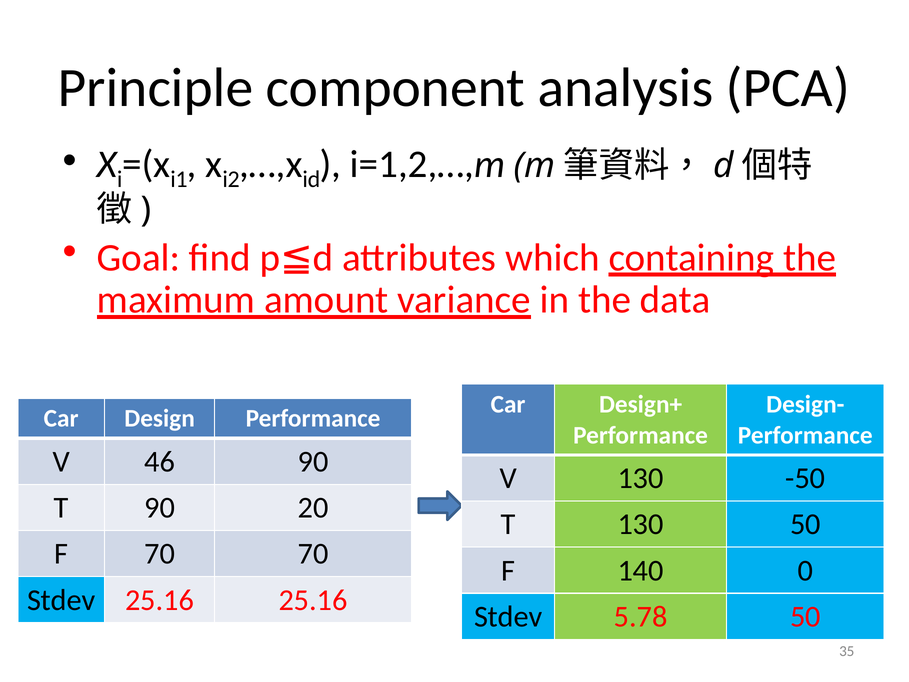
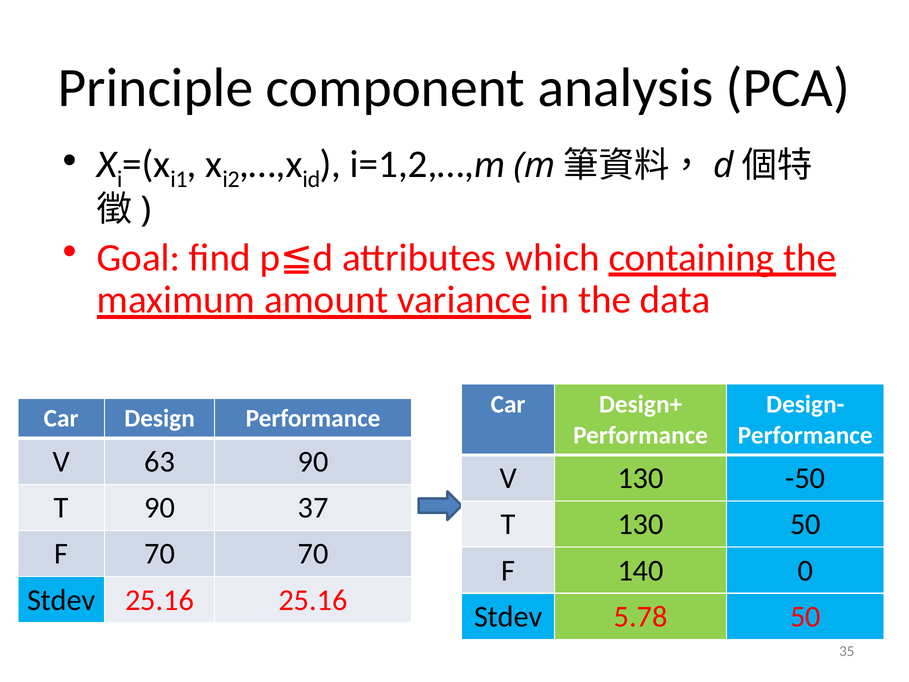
46: 46 -> 63 (160, 461)
20: 20 -> 37 (313, 508)
